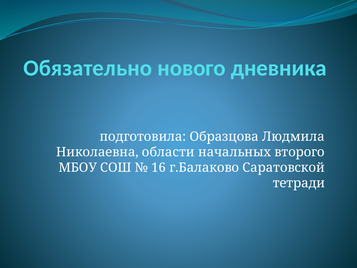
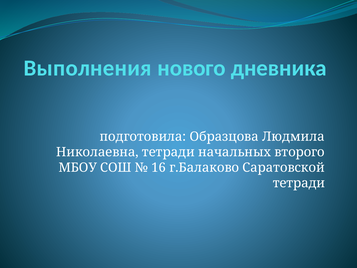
Обязательно: Обязательно -> Выполнения (88, 68)
Николаевна области: области -> тетради (168, 152)
